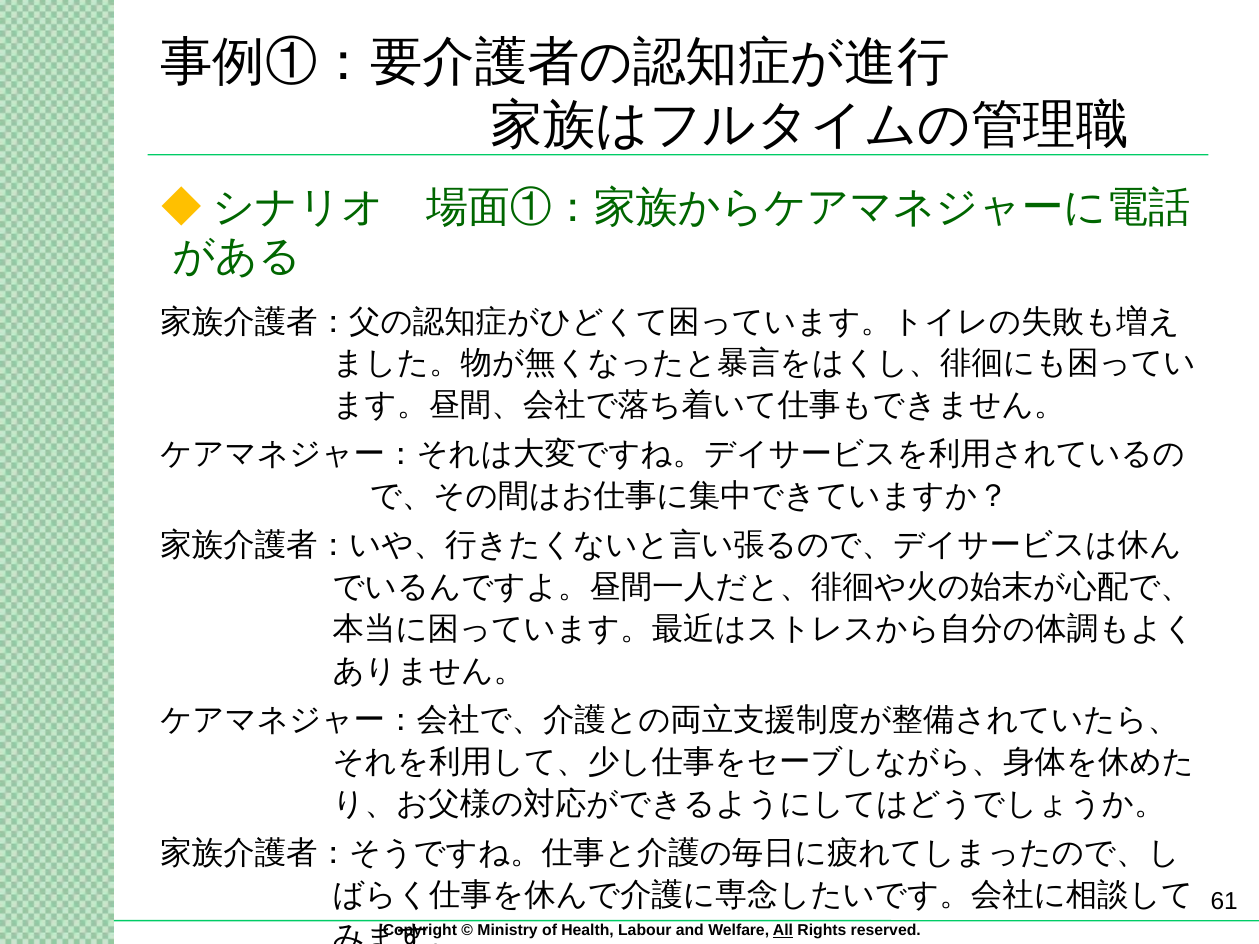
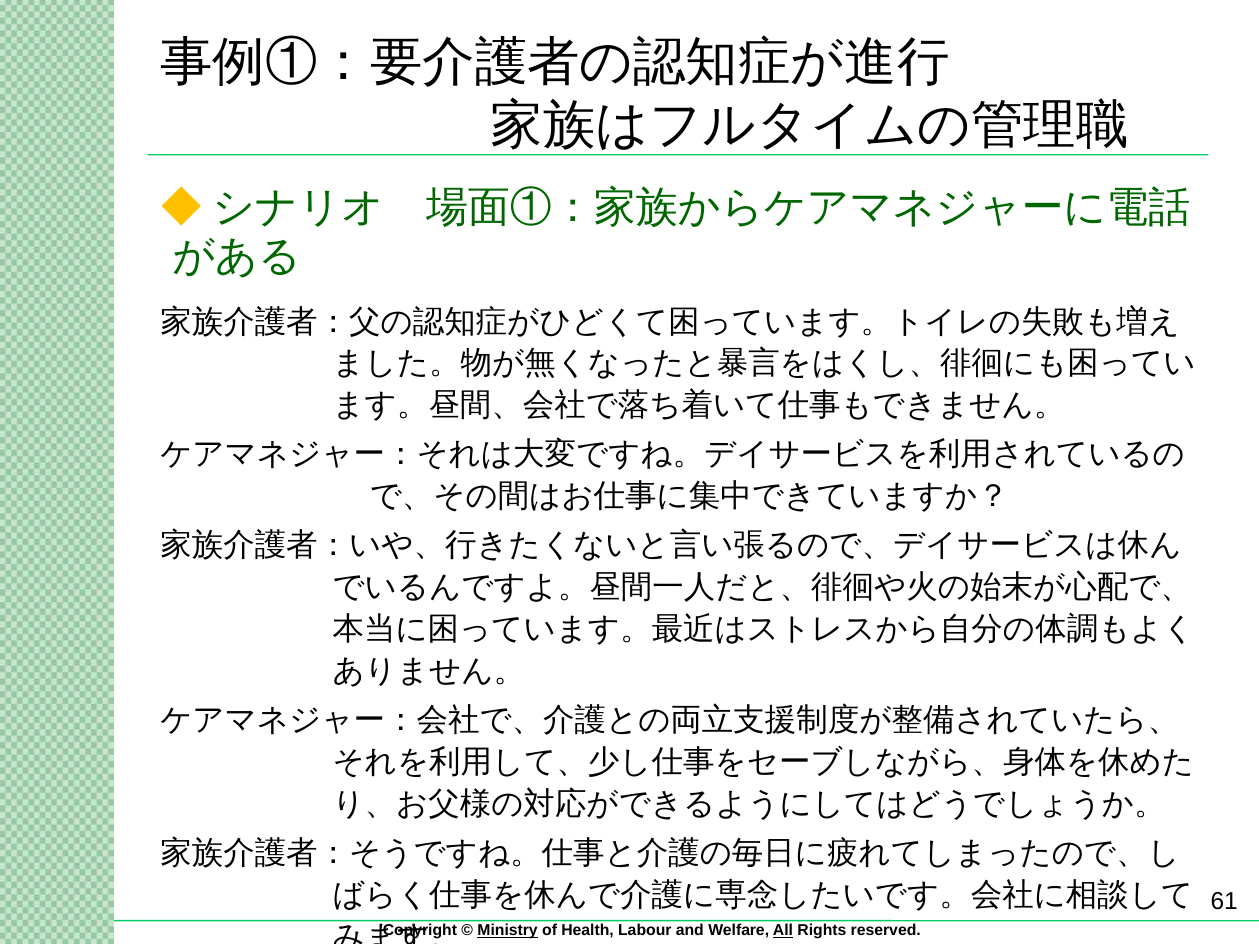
Ministry underline: none -> present (508, 930)
